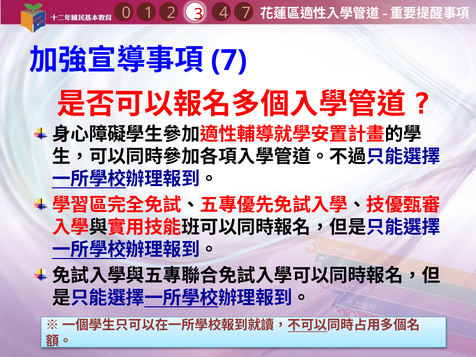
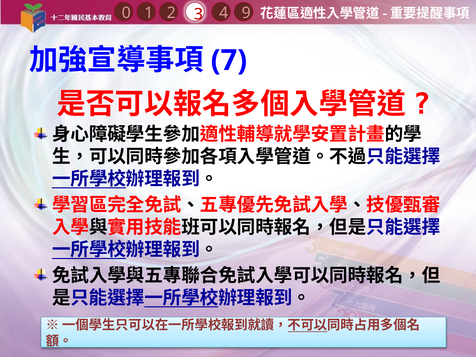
4 7: 7 -> 9 (246, 13)
